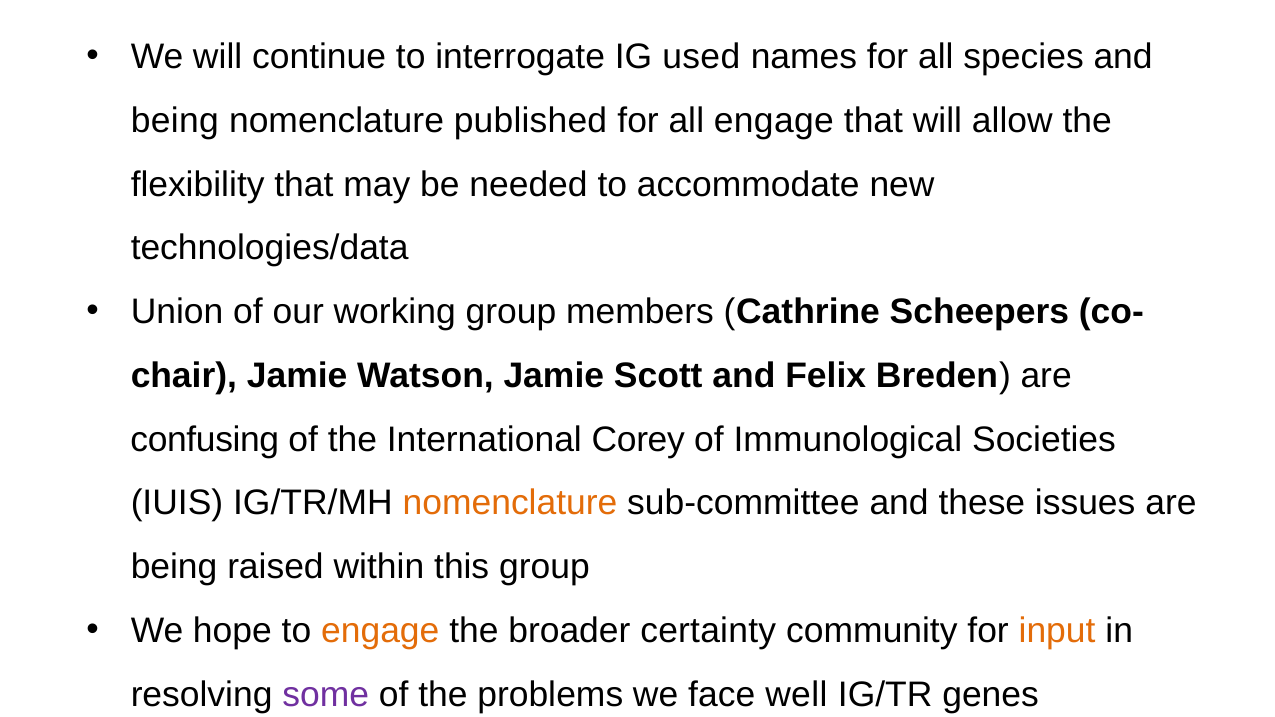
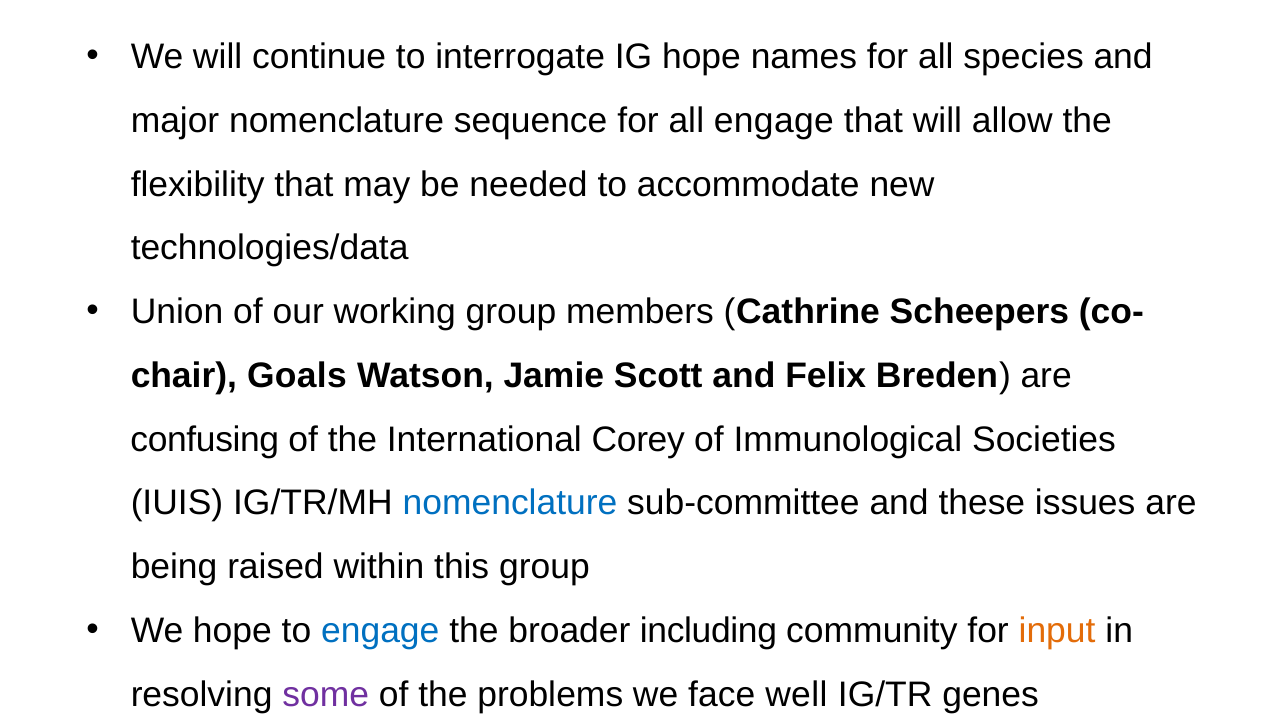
IG used: used -> hope (701, 57)
being: being -> major (175, 121)
published: published -> sequence (531, 121)
Jamie: Jamie -> Goals (297, 376)
nomenclature colour: orange -> blue (510, 503)
engage colour: orange -> blue (380, 631)
certainty: certainty -> including (708, 631)
